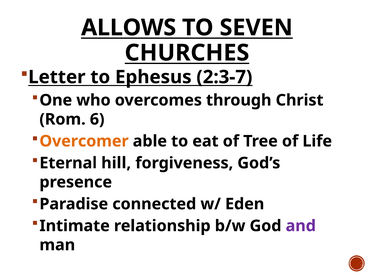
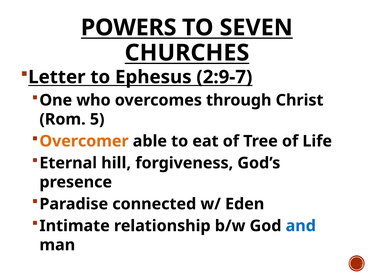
ALLOWS: ALLOWS -> POWERS (129, 28)
2:3-7: 2:3-7 -> 2:9-7 (224, 77)
6: 6 -> 5 (97, 120)
and colour: purple -> blue (301, 226)
